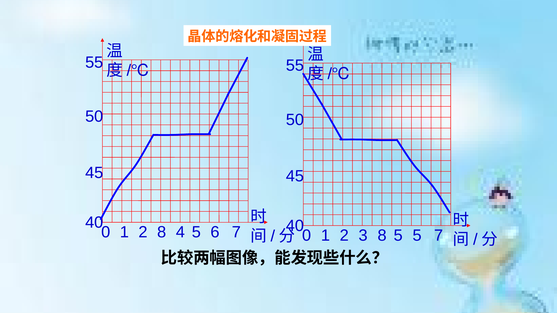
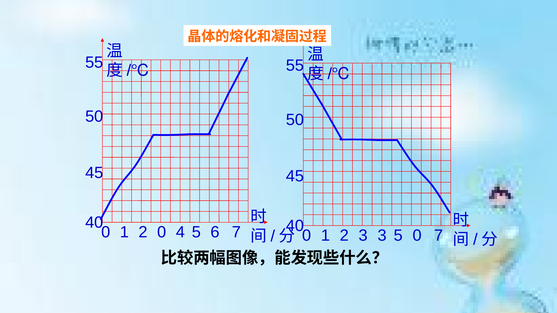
2 8: 8 -> 0 (162, 232)
3 8: 8 -> 3 (382, 236)
5 5: 5 -> 0 (417, 236)
